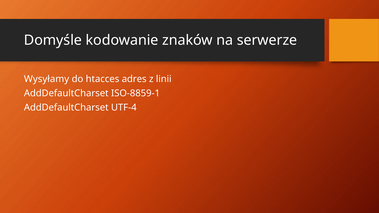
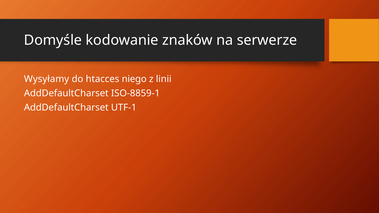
adres: adres -> niego (134, 79)
UTF-4: UTF-4 -> UTF-1 (124, 107)
